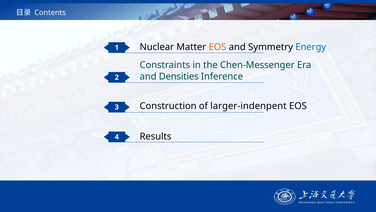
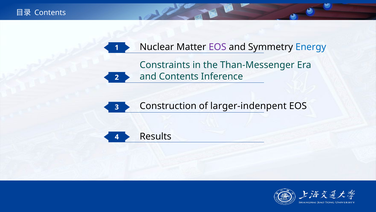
EOS colour: orange -> purple (218, 47)
Chen-Messenger: Chen-Messenger -> Than-Messenger (257, 65)
and Densities: Densities -> Contents (179, 76)
